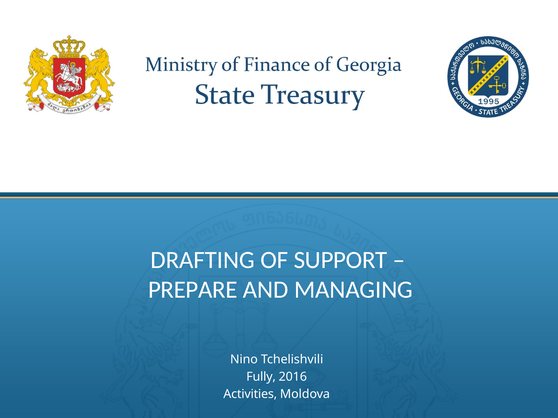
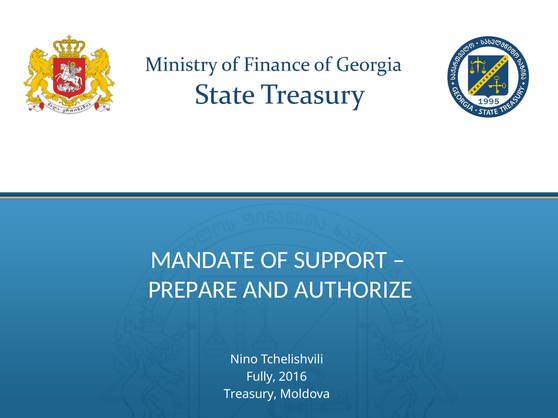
DRAFTING: DRAFTING -> MANDATE (203, 260)
MANAGING: MANAGING -> AUTHORIZE (353, 290)
Activities: Activities -> Treasury (250, 395)
